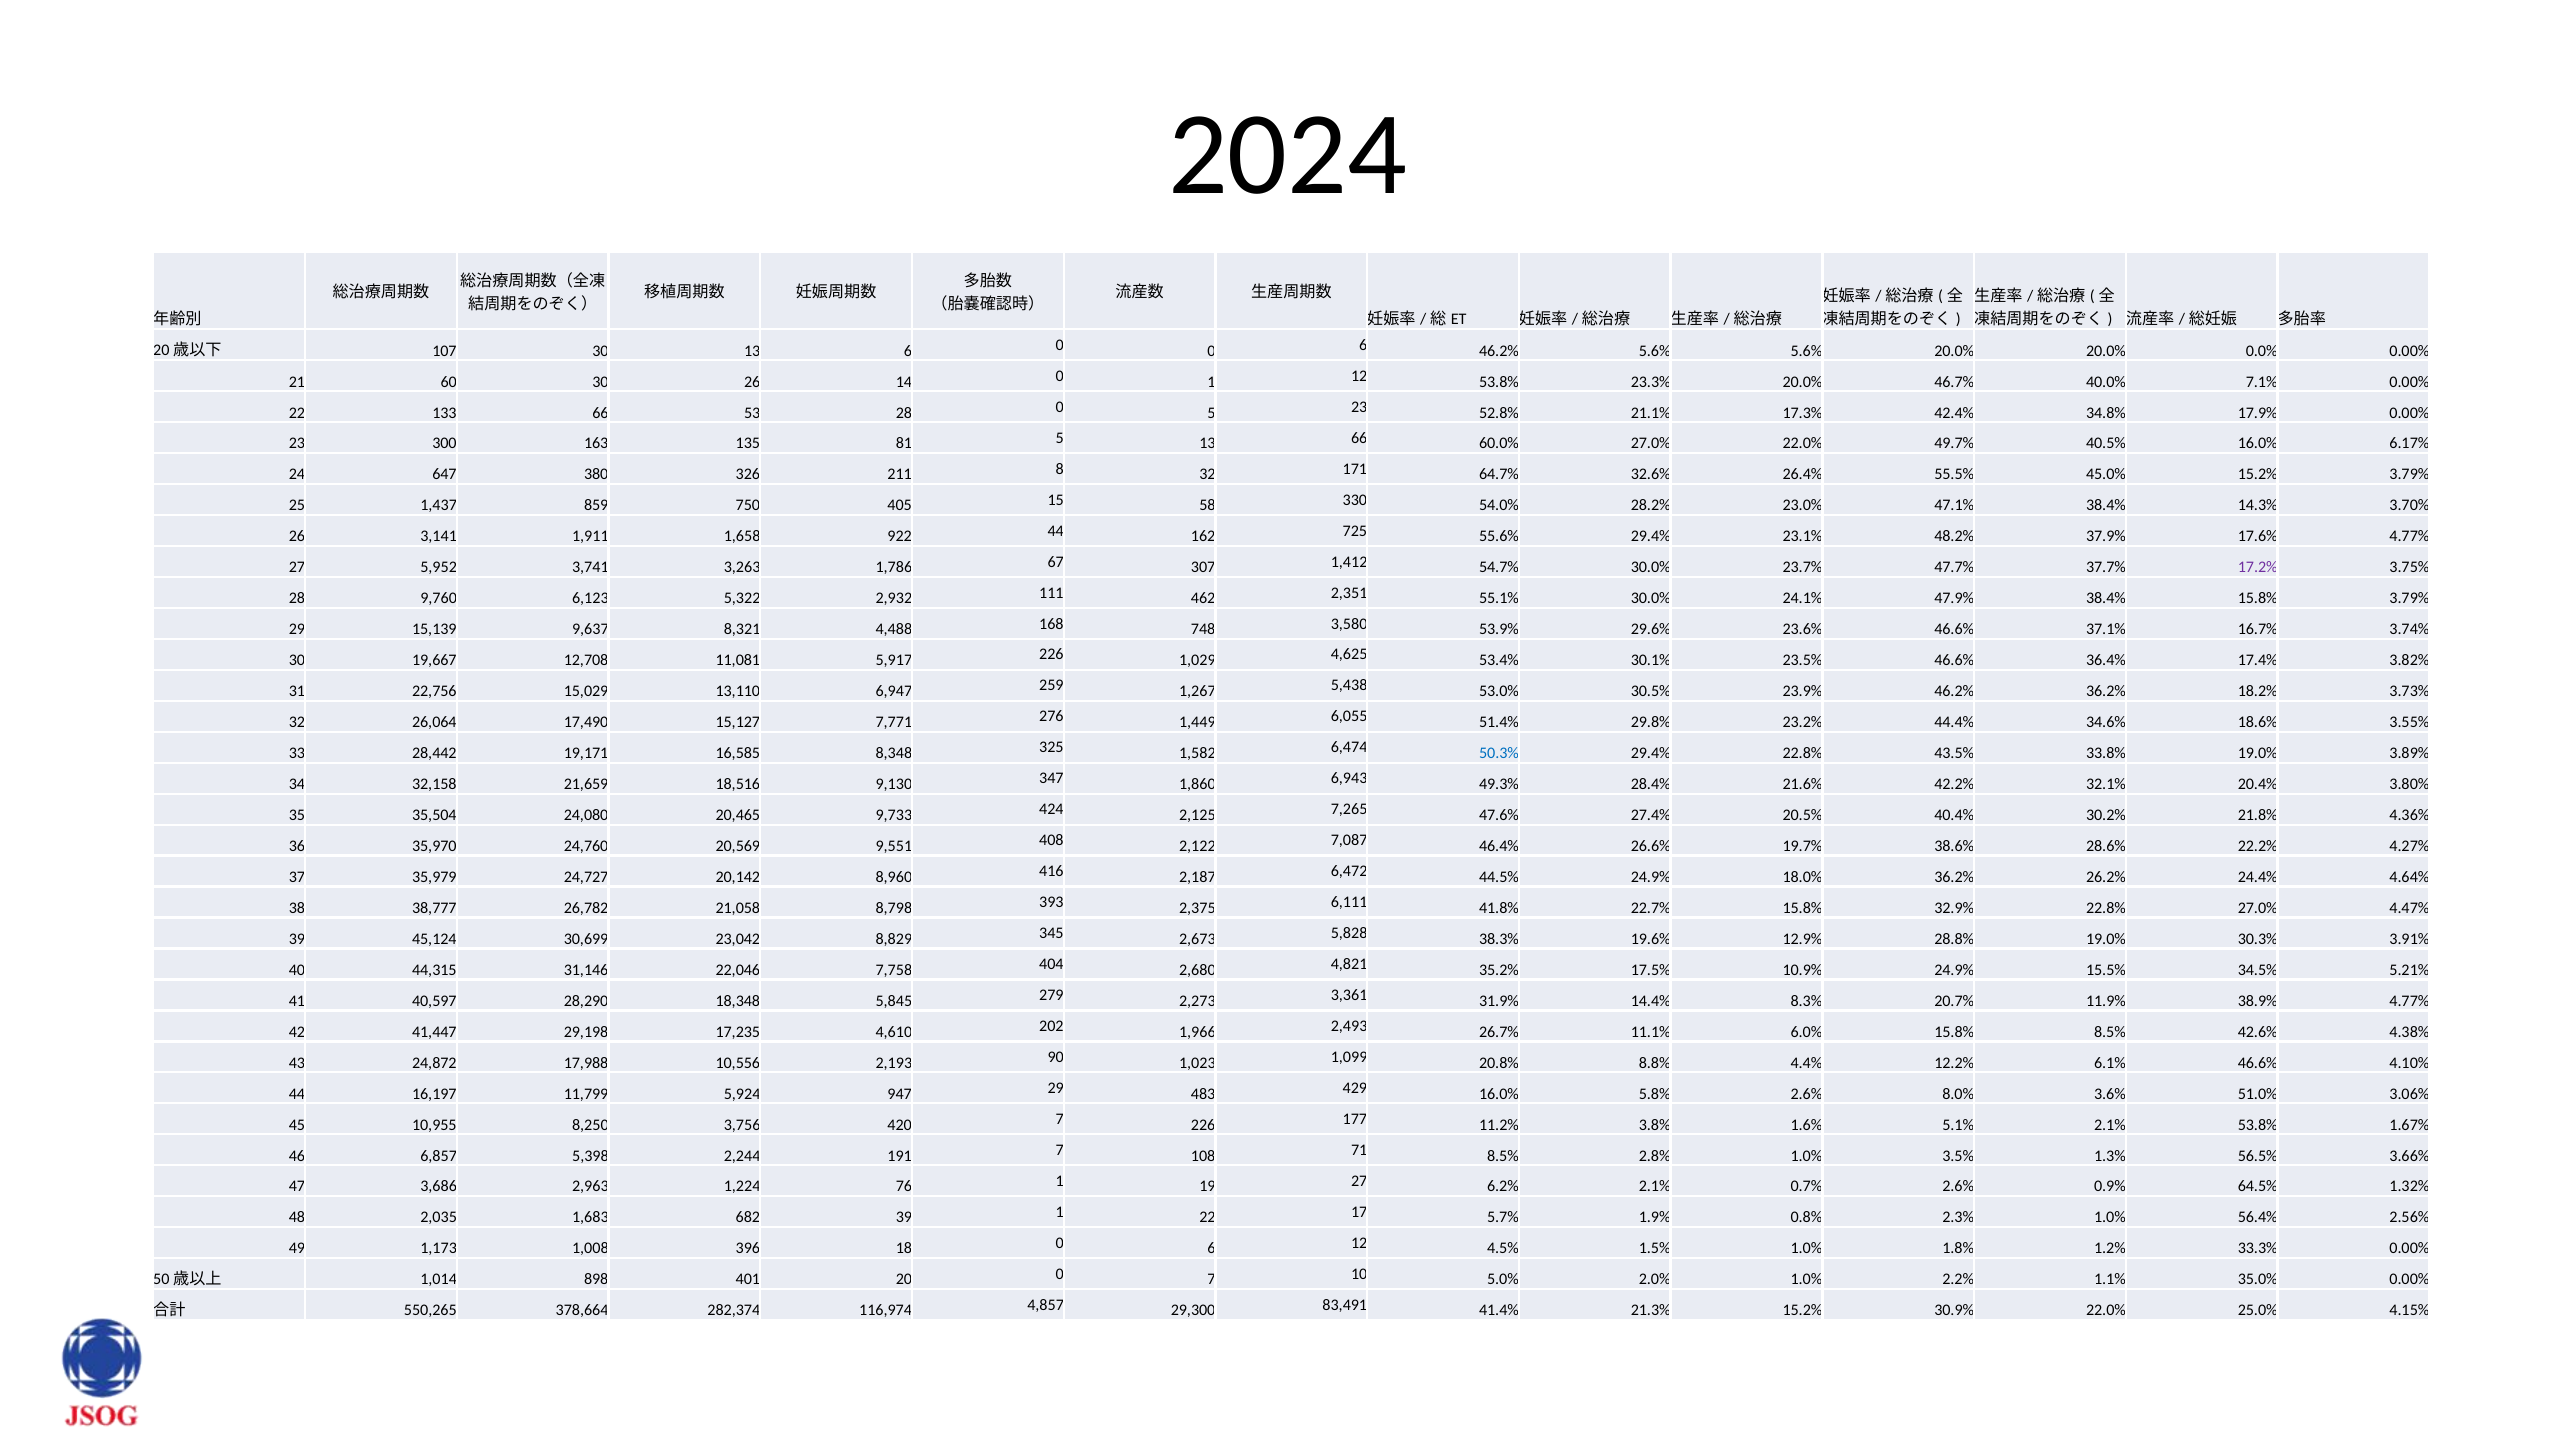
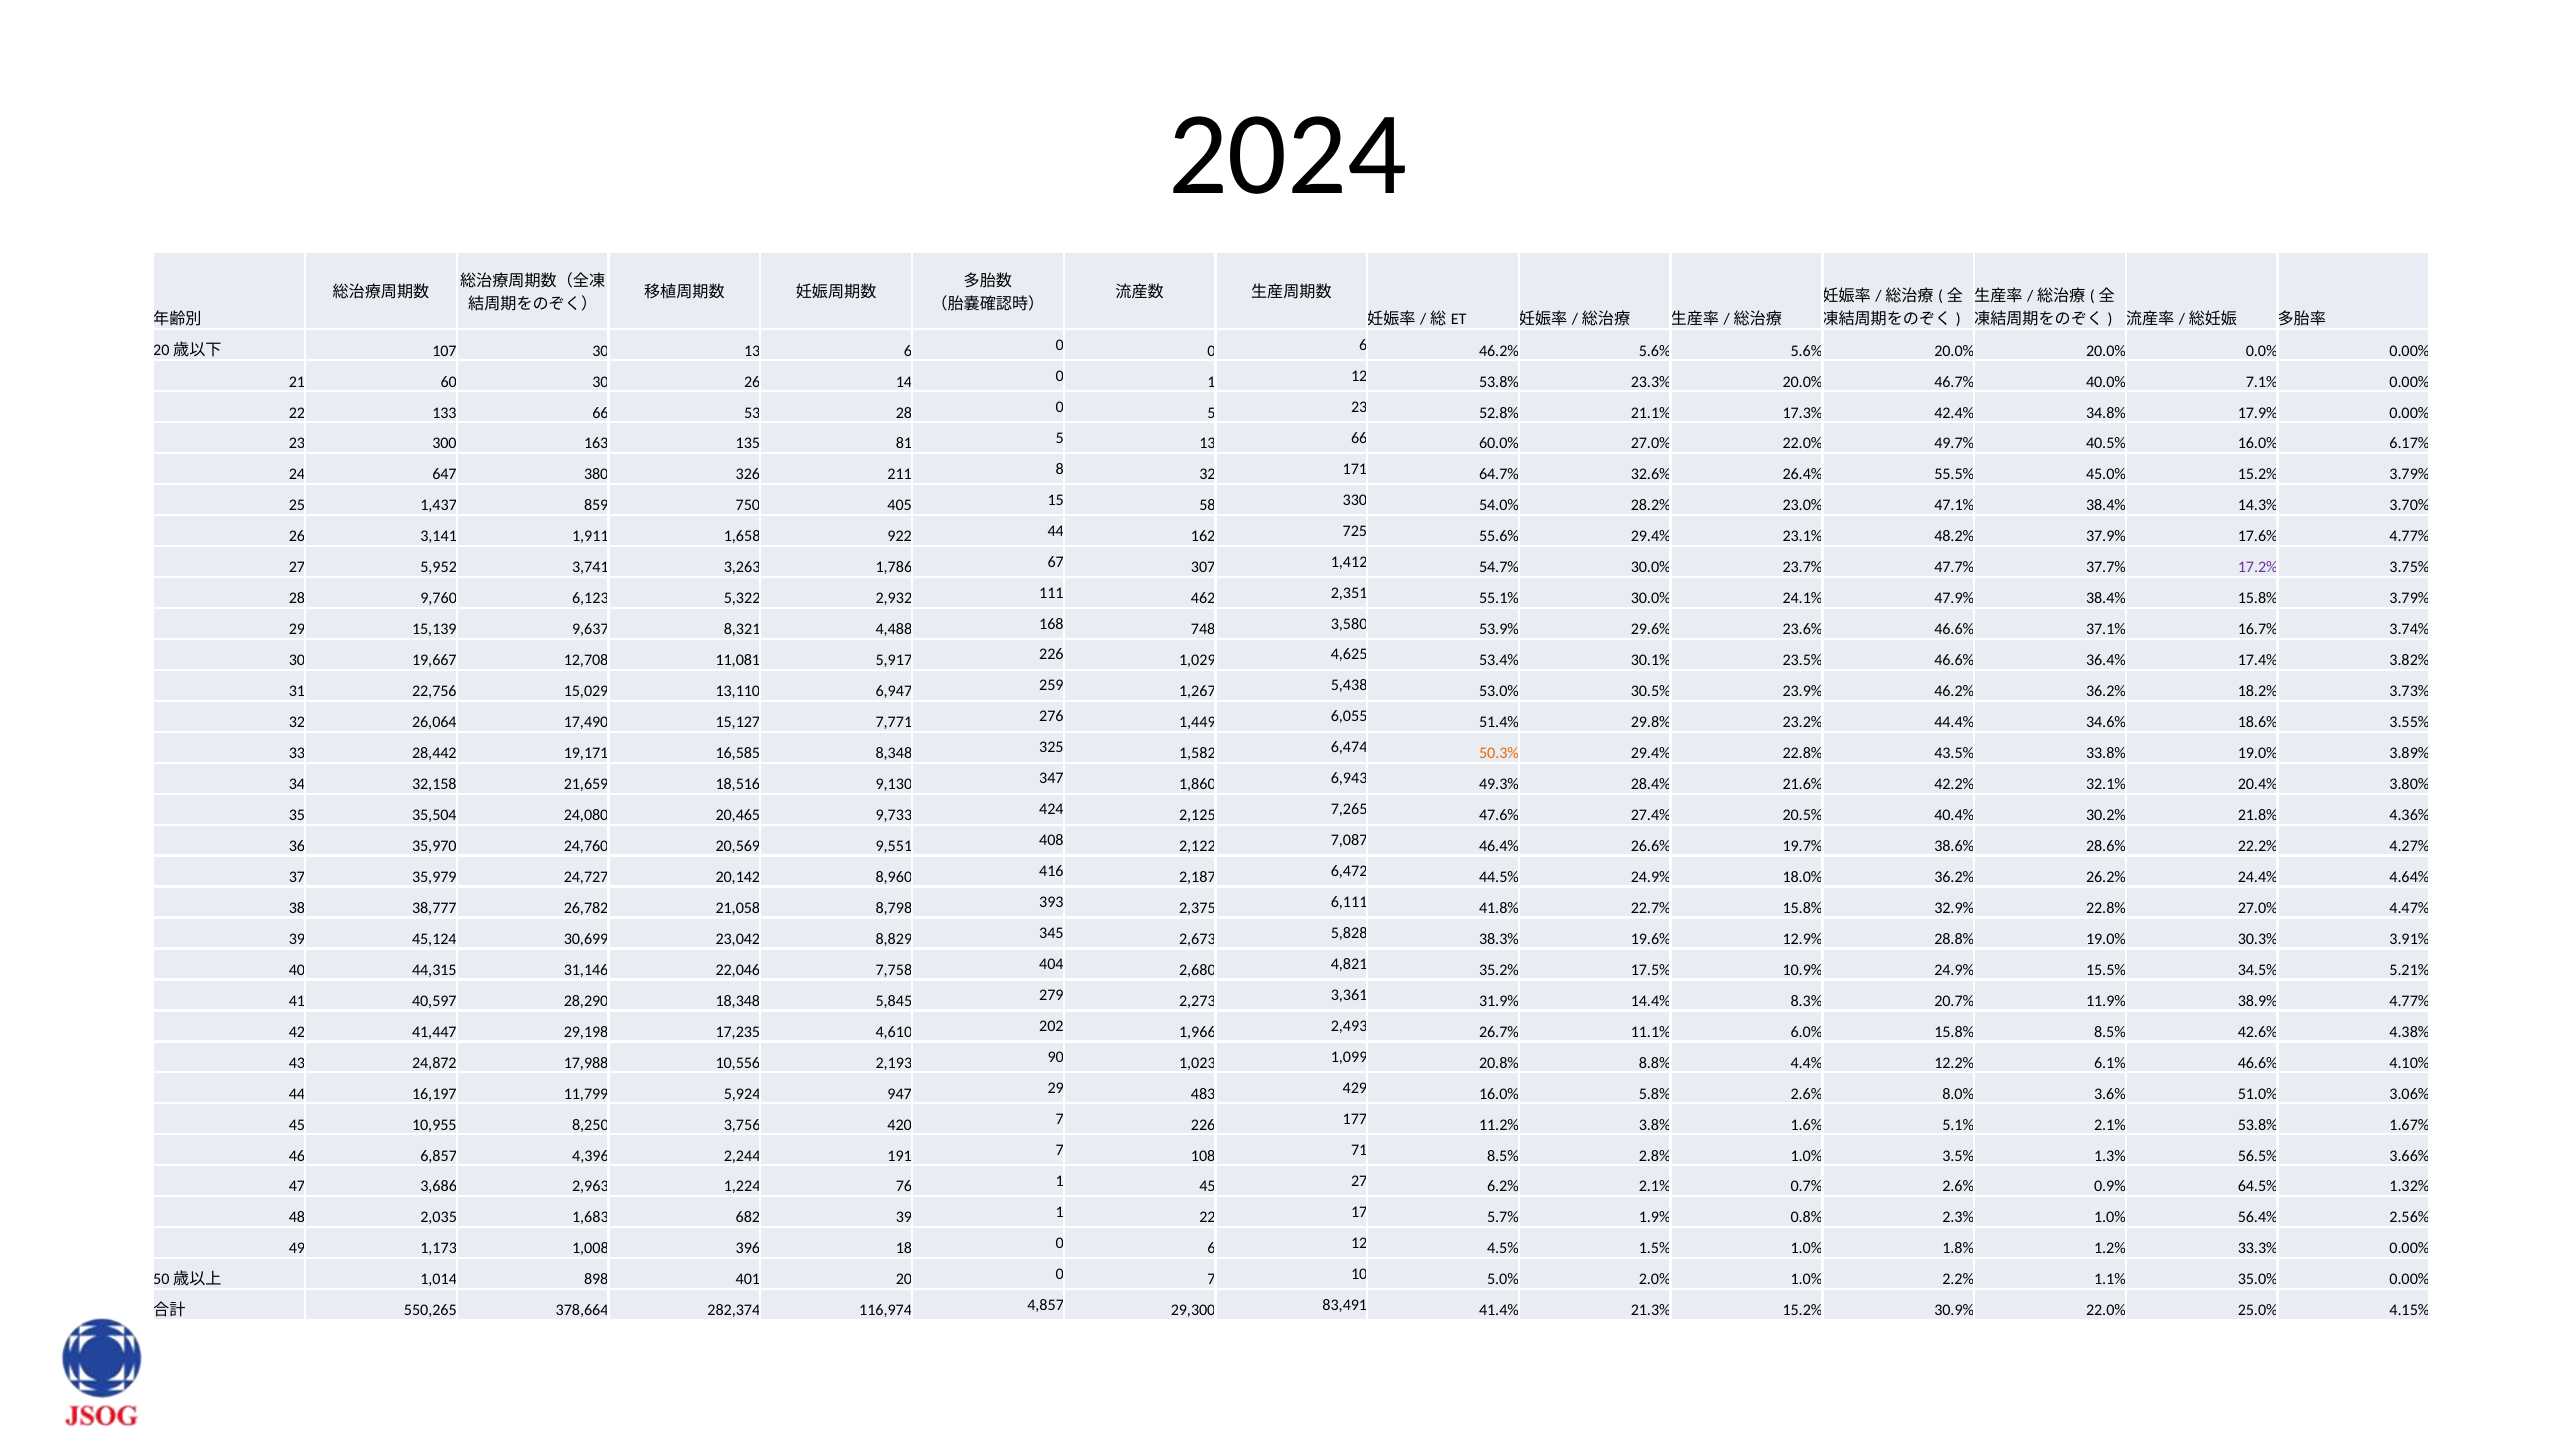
50.3% colour: blue -> orange (1499, 753)
5,398: 5,398 -> 4,396 (590, 1156)
1 19: 19 -> 45 (1207, 1187)
